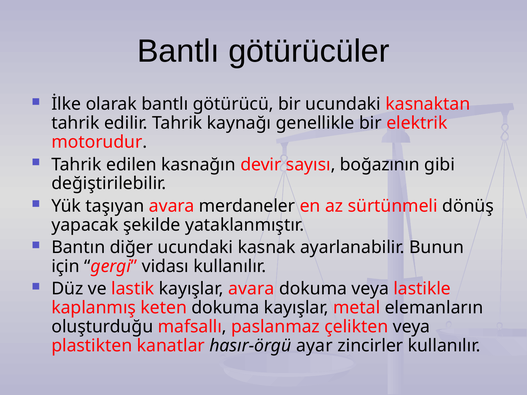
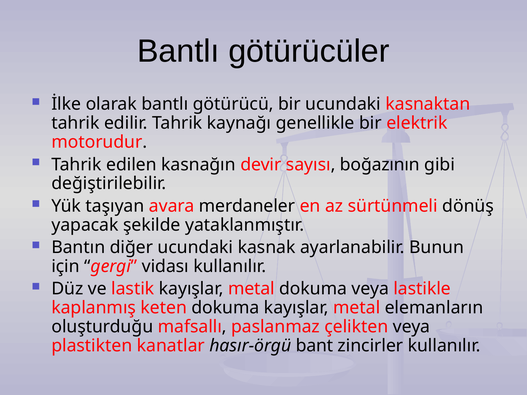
lastik kayışlar avara: avara -> metal (251, 289)
ayar: ayar -> bant (315, 346)
